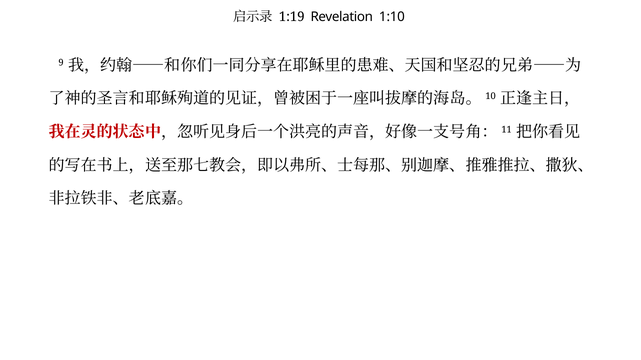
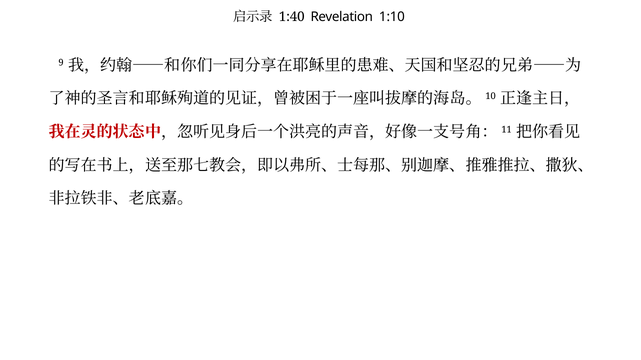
1:19: 1:19 -> 1:40 (292, 17)
